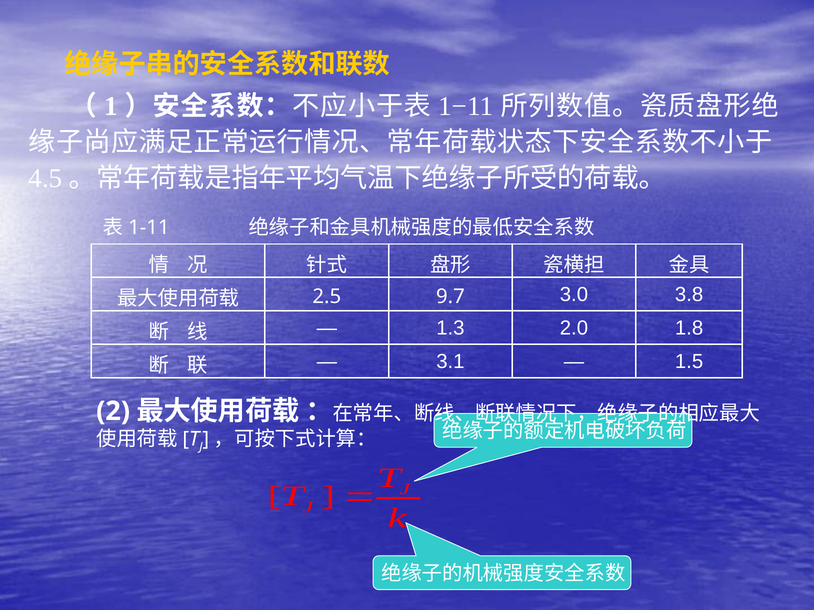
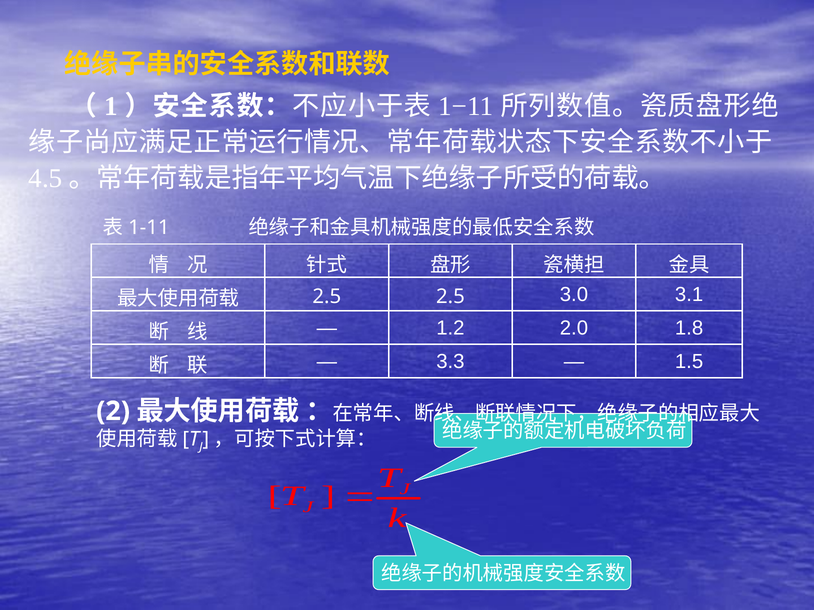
2.5 9.7: 9.7 -> 2.5 (450, 297)
3.8: 3.8 -> 3.1 (689, 295)
1.3: 1.3 -> 1.2 (450, 328)
3.1: 3.1 -> 3.3 (450, 362)
